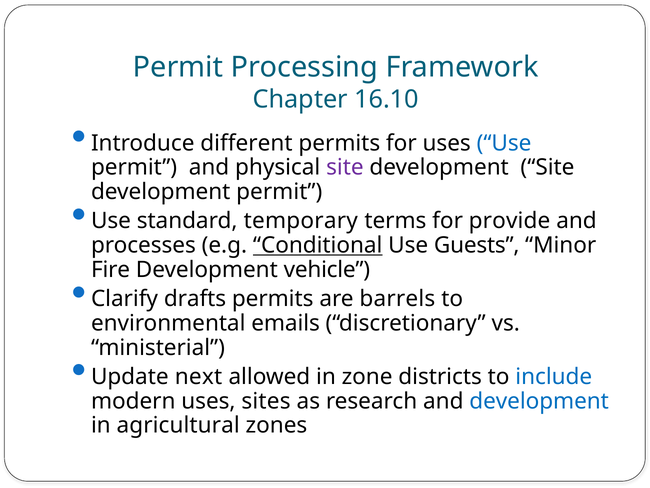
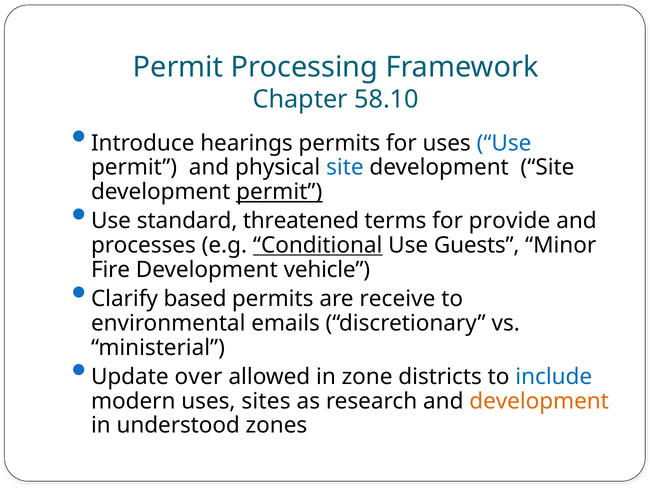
16.10: 16.10 -> 58.10 (387, 99)
different: different -> hearings (246, 143)
site colour: purple -> blue (345, 167)
permit underline: none -> present (279, 192)
temporary: temporary -> threatened (301, 221)
drafts: drafts -> based (195, 299)
barrels: barrels -> receive (397, 299)
next: next -> over (198, 376)
development colour: blue -> orange (539, 401)
agricultural: agricultural -> understood (178, 425)
